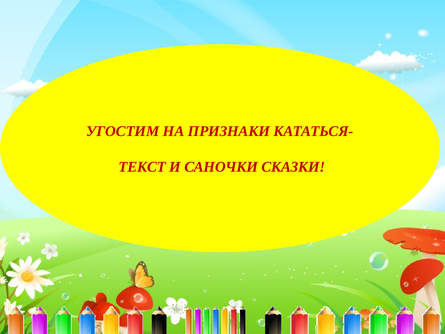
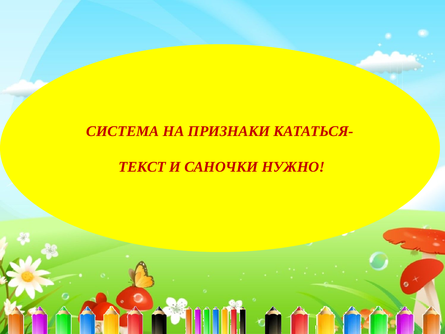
УГОСТИМ: УГОСТИМ -> СИСТЕМА (123, 131)
СКАЗКИ: СКАЗКИ -> НУЖНО (293, 167)
